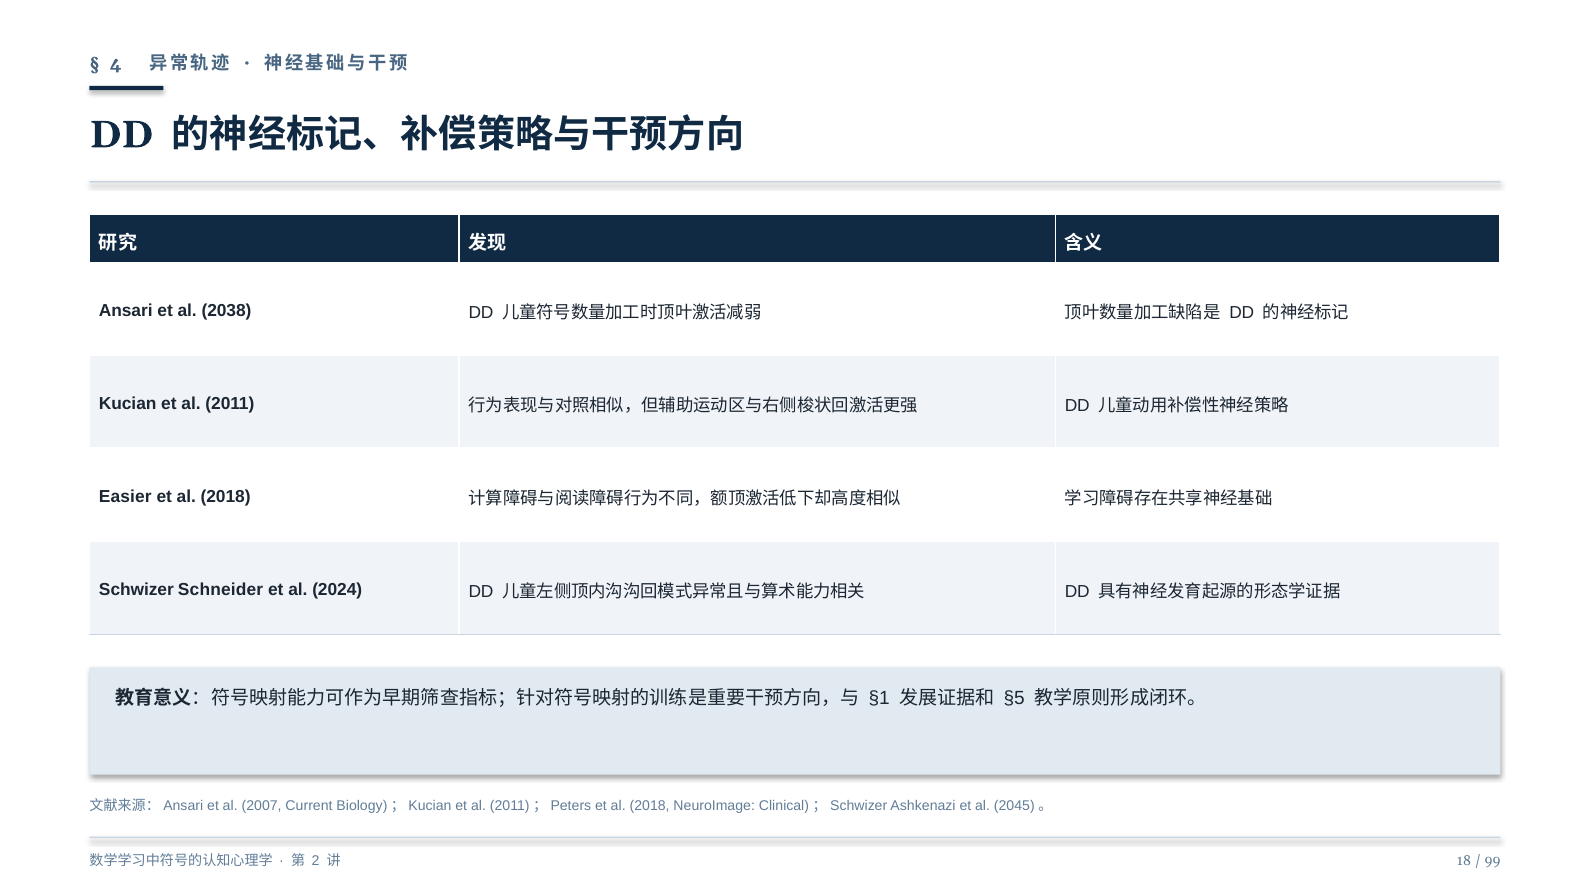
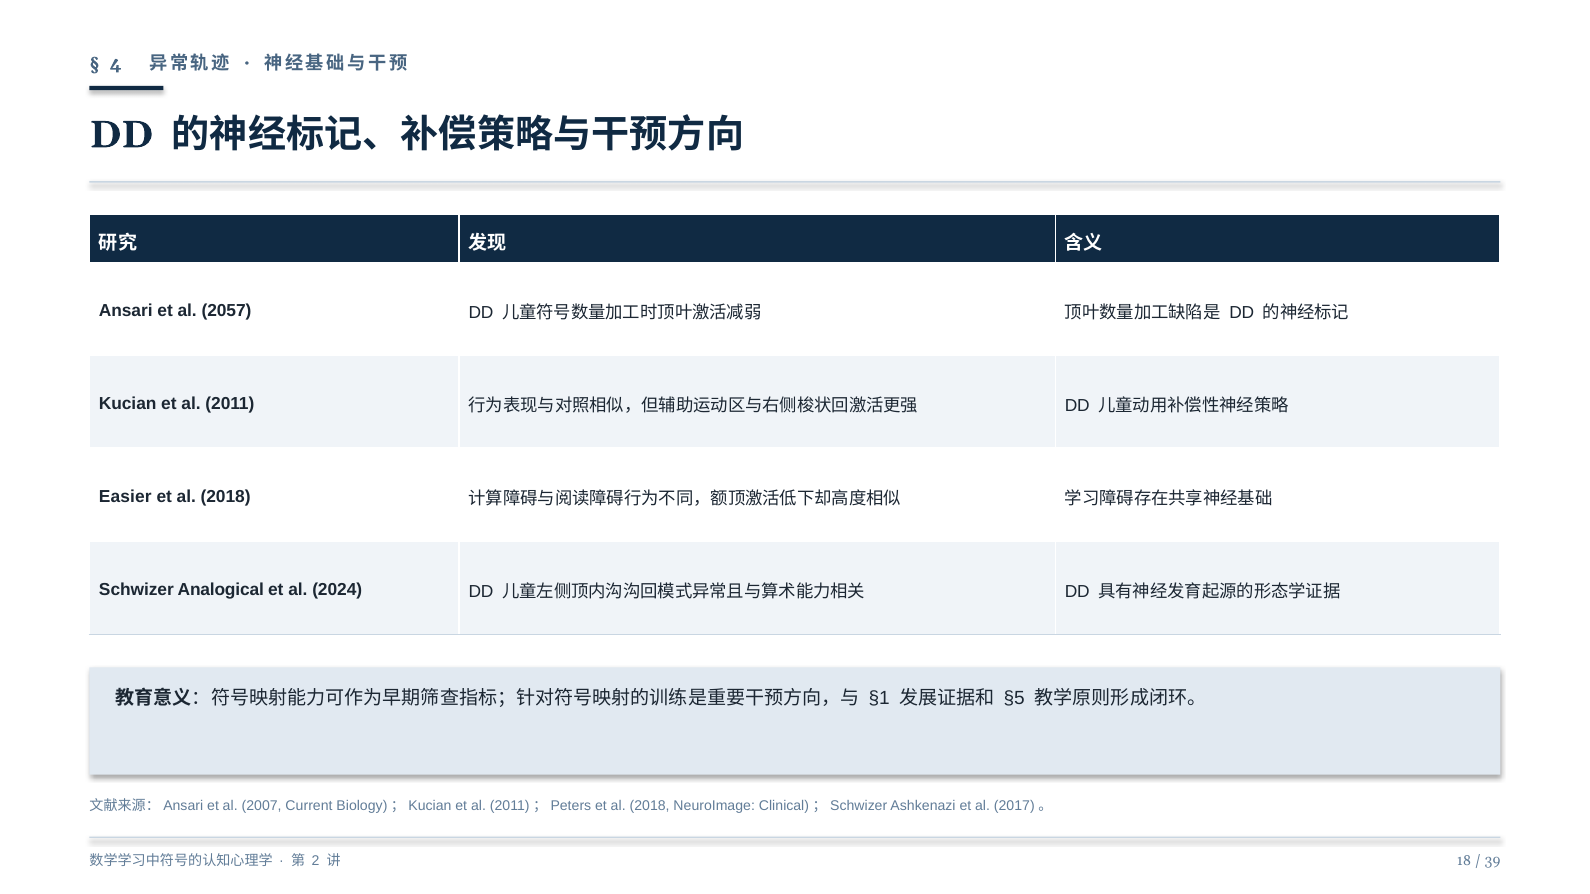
2038: 2038 -> 2057 (226, 311)
Schneider: Schneider -> Analogical (221, 590)
2045: 2045 -> 2017 (1014, 806)
99: 99 -> 39 (1493, 861)
